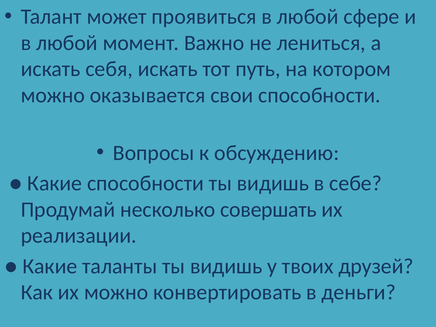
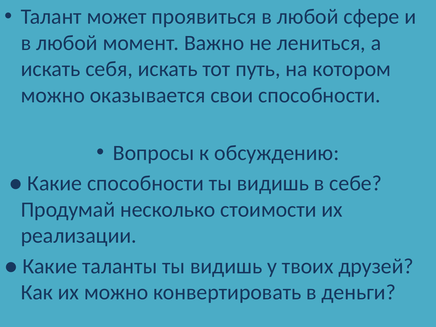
совершать: совершать -> стоимости (268, 210)
